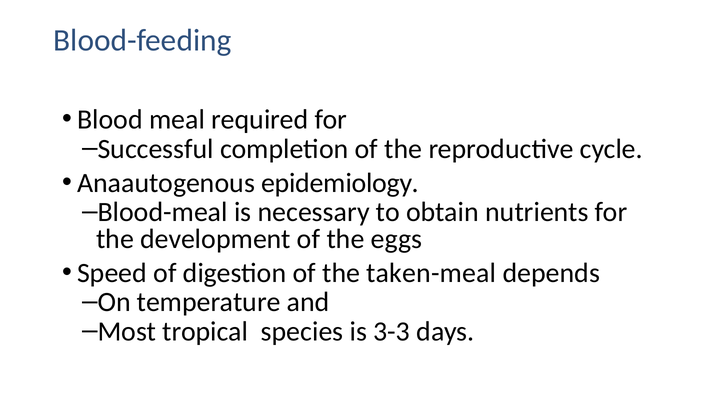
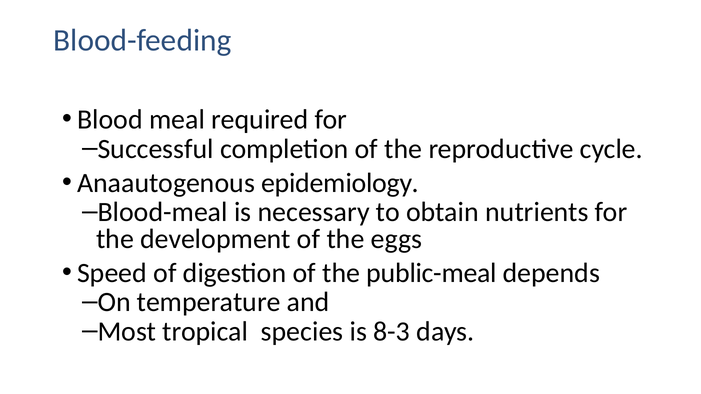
taken-meal: taken-meal -> public-meal (432, 273)
3-3: 3-3 -> 8-3 (392, 332)
